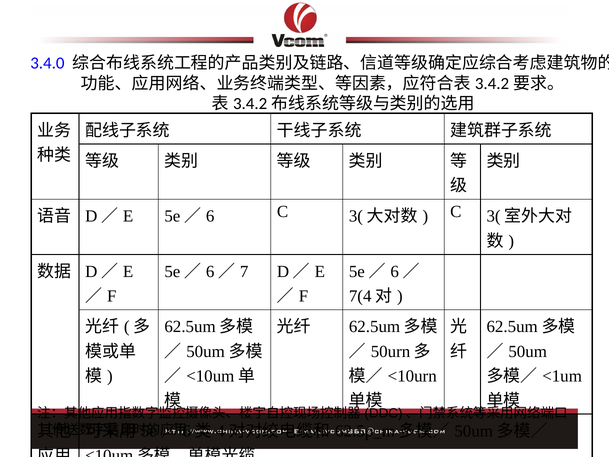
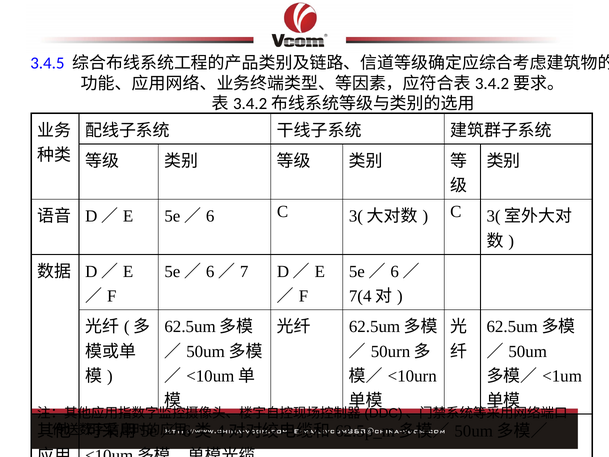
3.4.0: 3.4.0 -> 3.4.5 (47, 63)
